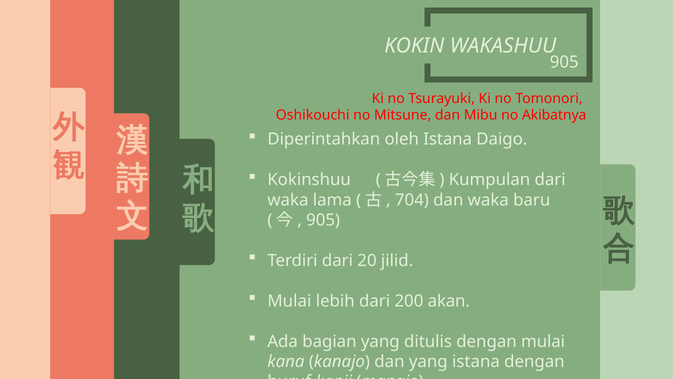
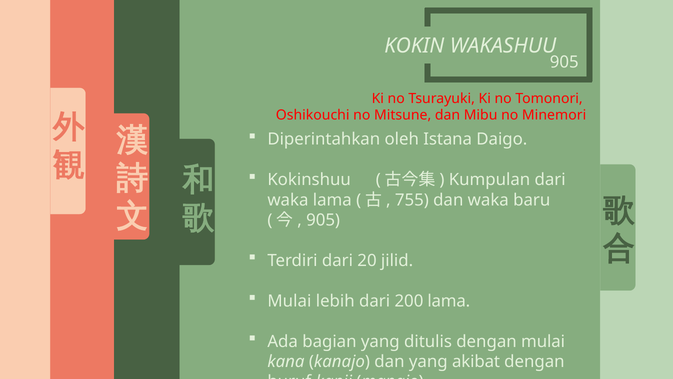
Akibatnya: Akibatnya -> Minemori (554, 115)
704: 704 -> 755 (412, 200)
200 akan: akan -> lama (449, 301)
yang istana: istana -> akibat (476, 361)
